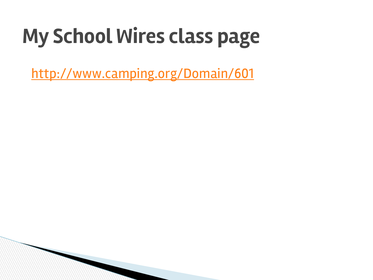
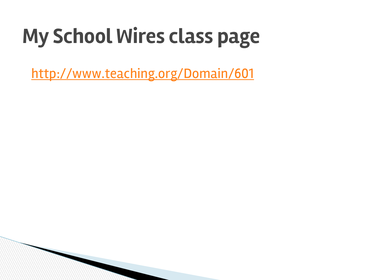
http://www.camping.org/Domain/601: http://www.camping.org/Domain/601 -> http://www.teaching.org/Domain/601 (143, 74)
